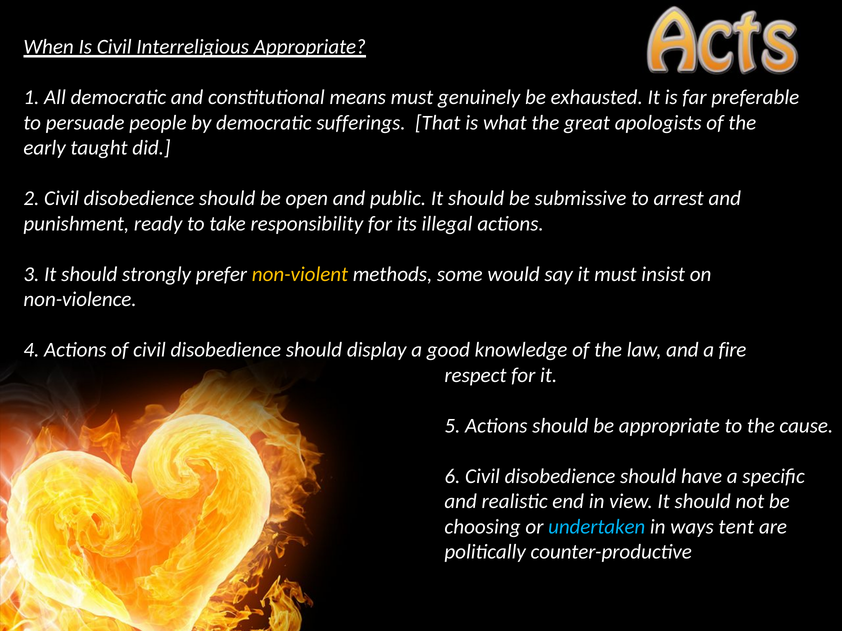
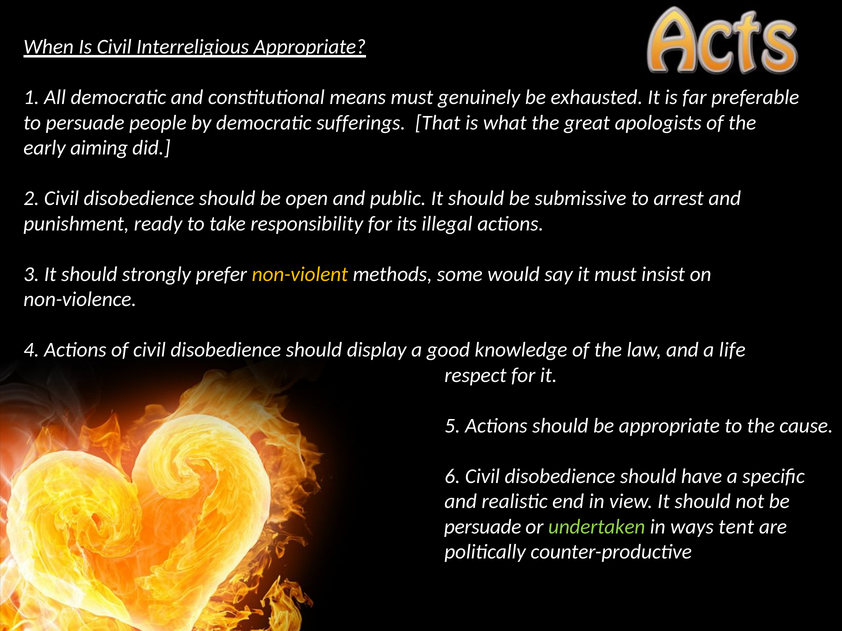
taught: taught -> aiming (99, 148)
fire: fire -> life (732, 350)
choosing: choosing -> persuade (483, 527)
undertaken colour: light blue -> light green (597, 527)
